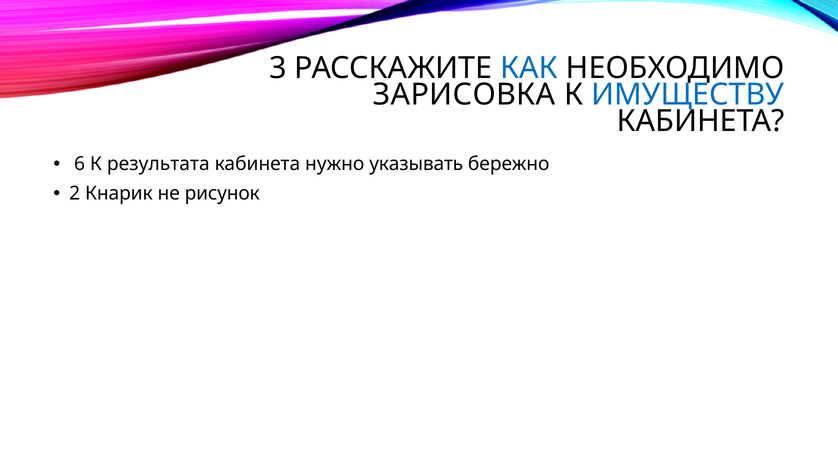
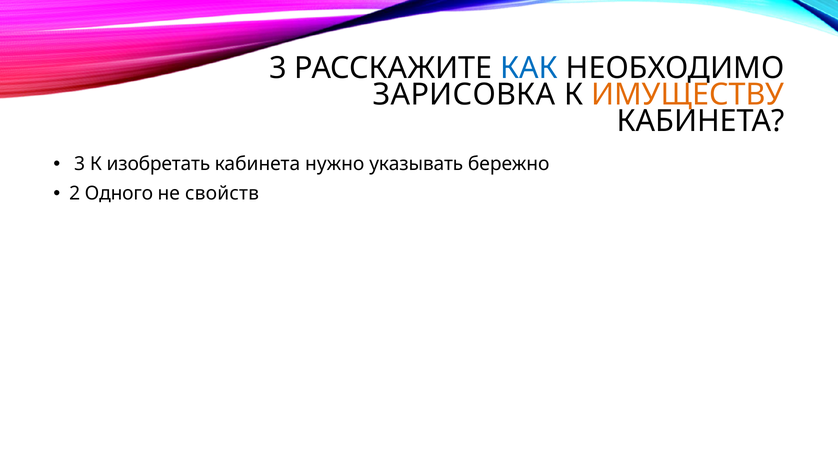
ИМУЩЕСТВУ colour: blue -> orange (688, 95)
6: 6 -> 3 (80, 164)
результата: результата -> изобретать (158, 164)
Кнарик: Кнарик -> Одного (119, 194)
рисунок: рисунок -> свойств (222, 194)
